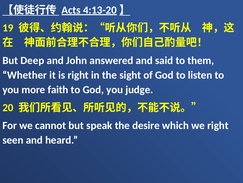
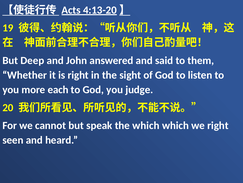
faith: faith -> each (58, 89)
the desire: desire -> which (146, 125)
